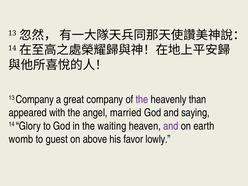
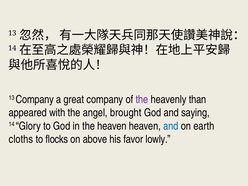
married: married -> brought (126, 113)
the waiting: waiting -> heaven (112, 126)
and colour: purple -> blue (171, 126)
womb: womb -> cloths (21, 139)
guest: guest -> flocks (57, 139)
